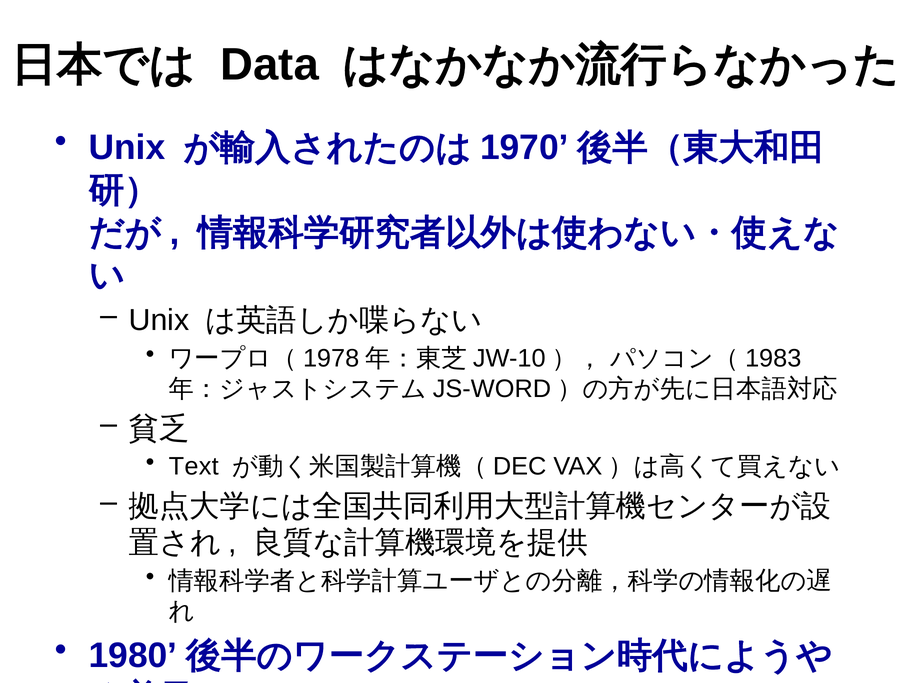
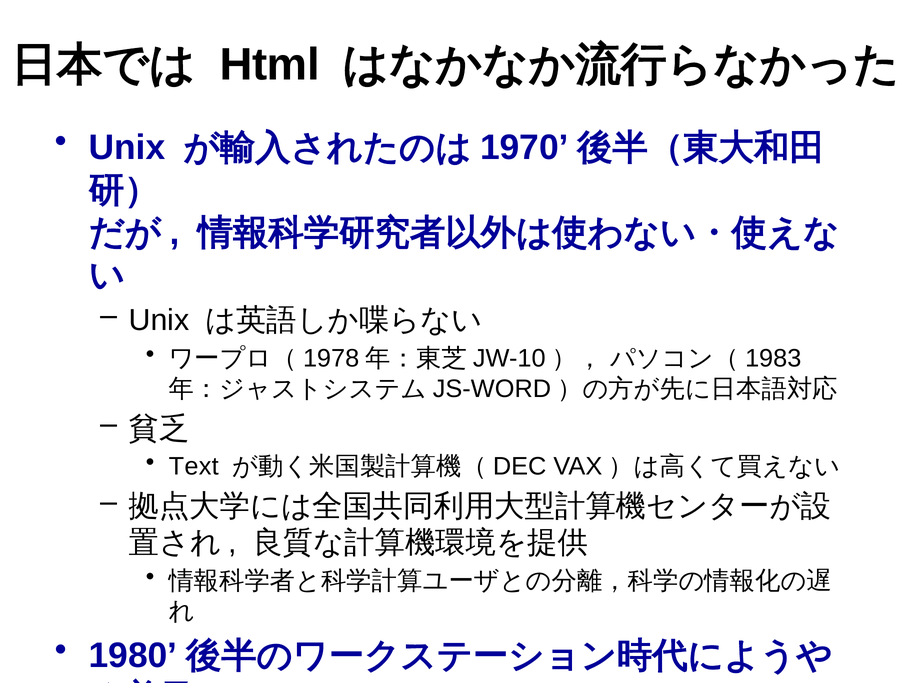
Data: Data -> Html (270, 65)
